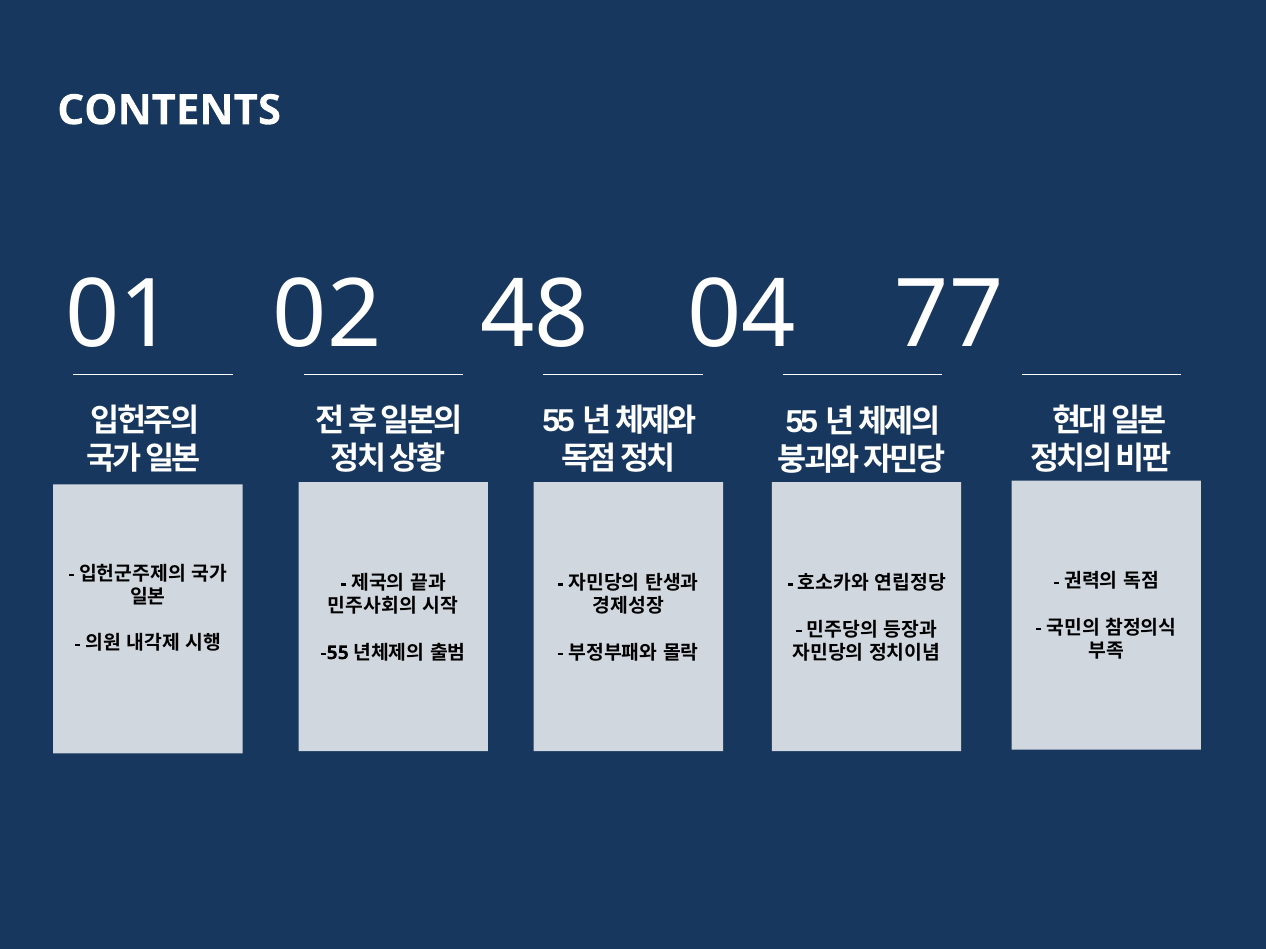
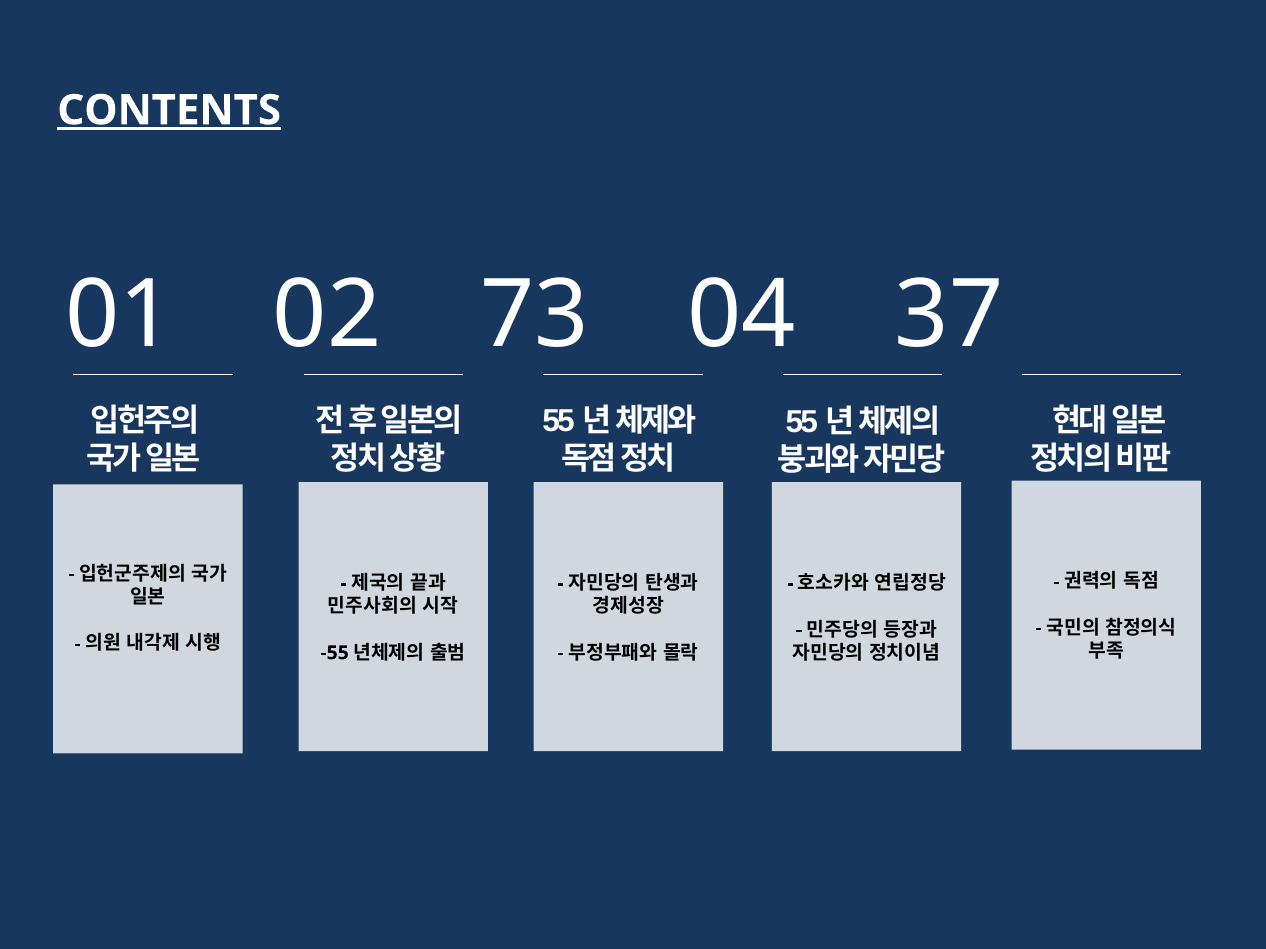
CONTENTS underline: none -> present (169, 110)
48: 48 -> 73 (535, 315)
77: 77 -> 37 (949, 315)
